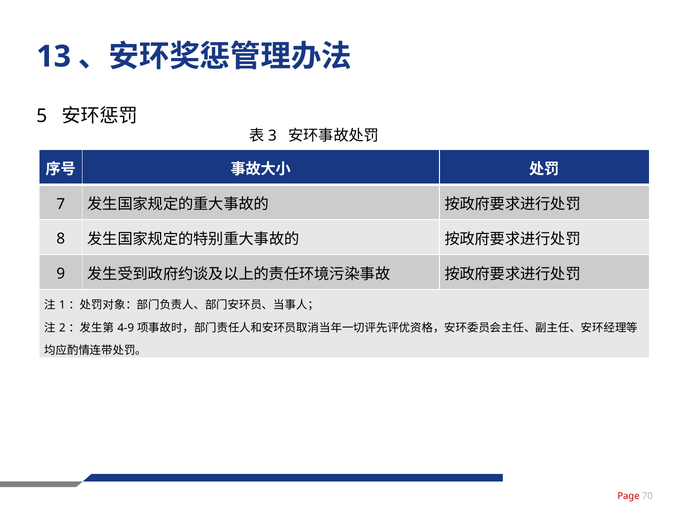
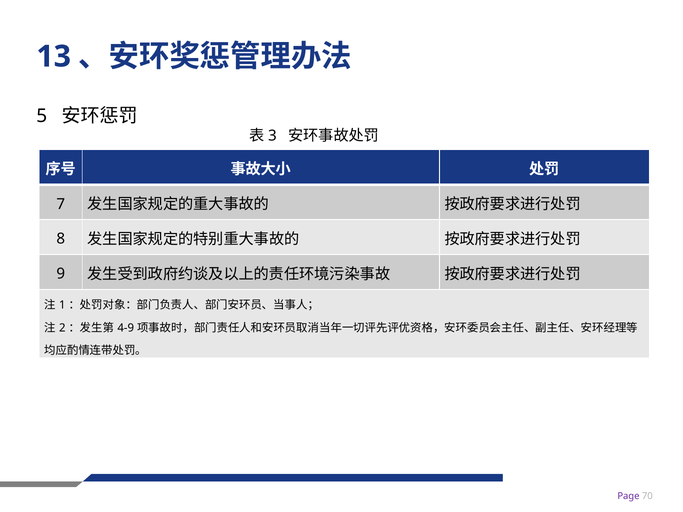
Page colour: red -> purple (628, 497)
